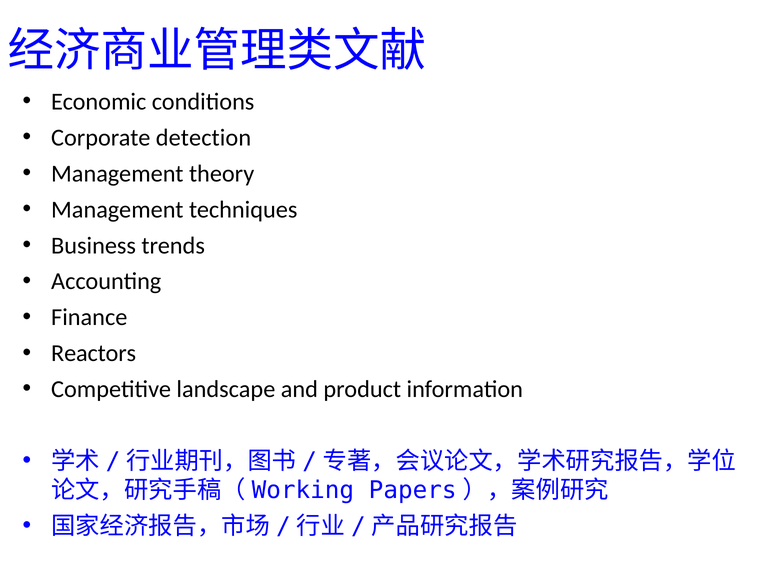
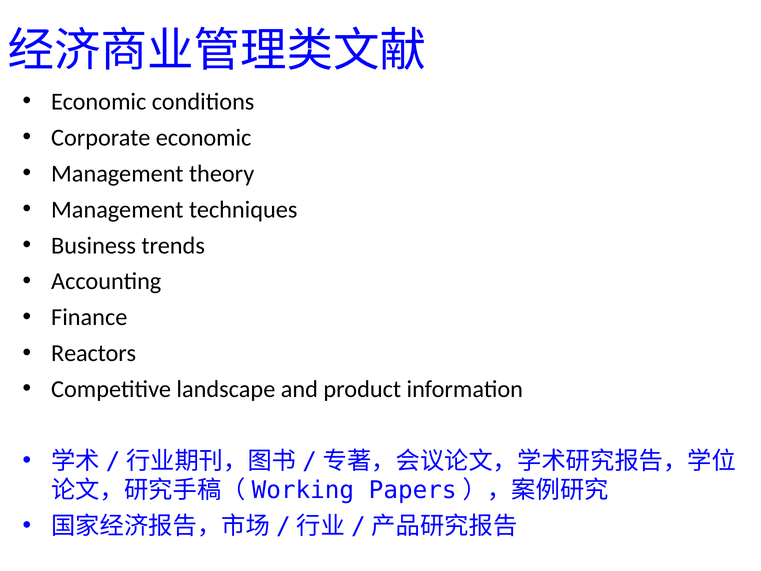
Corporate detection: detection -> economic (204, 138)
